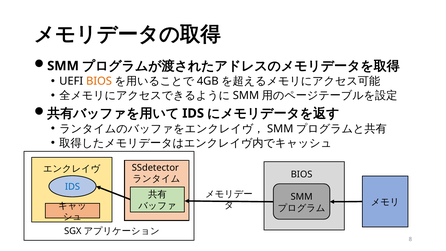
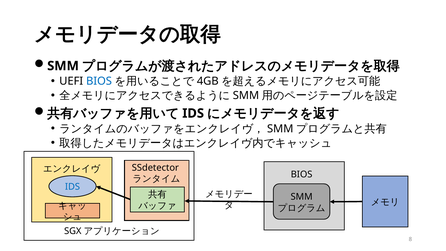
BIOS colour: orange -> blue (99, 81)
